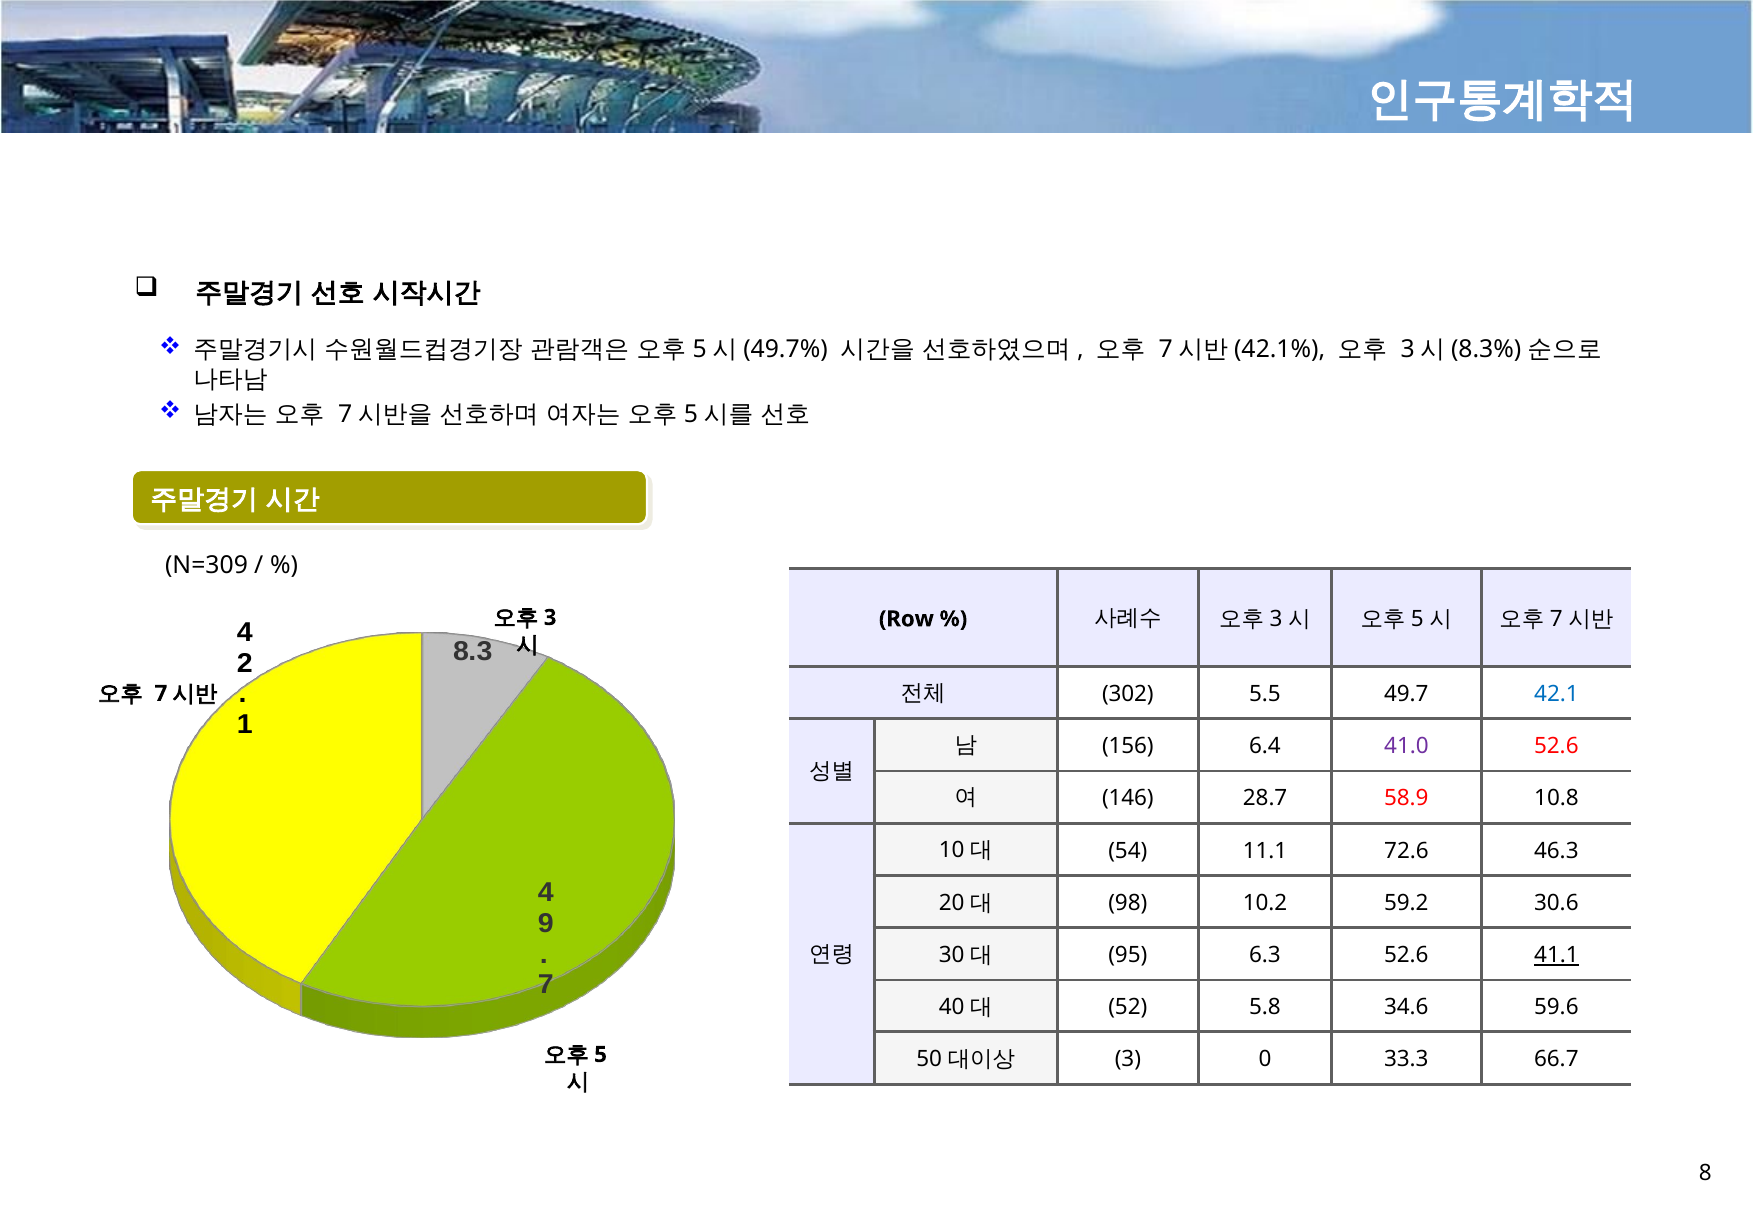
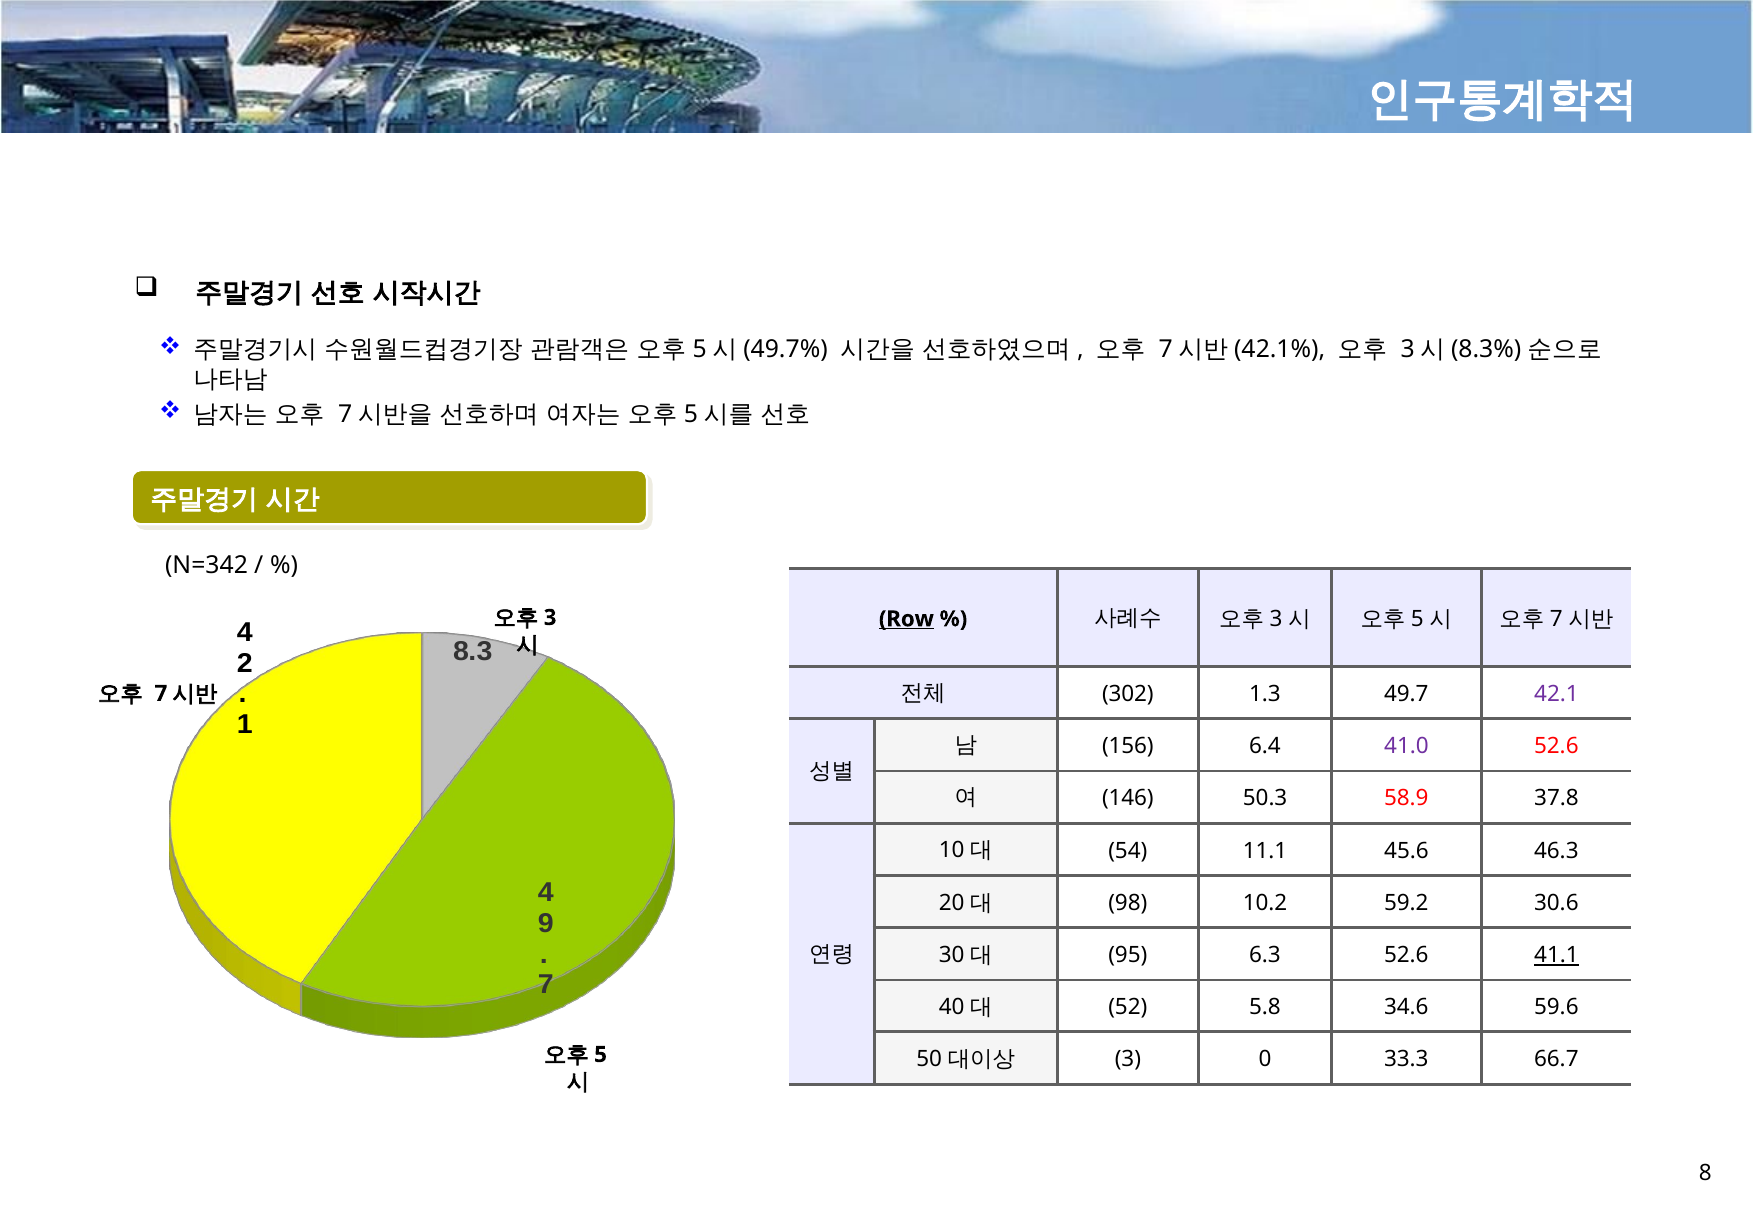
N=309: N=309 -> N=342 (206, 566)
Row underline: none -> present (906, 619)
5.5: 5.5 -> 1.3 (1265, 694)
42.1 colour: blue -> purple (1556, 694)
28.7: 28.7 -> 50.3 (1265, 798)
10.8: 10.8 -> 37.8 (1556, 798)
72.6: 72.6 -> 45.6 (1406, 850)
